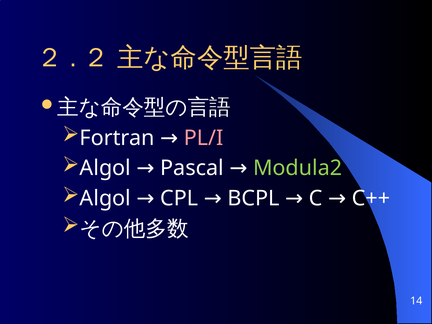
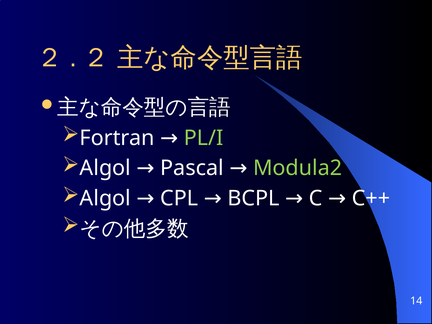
PL/I colour: pink -> light green (204, 138)
